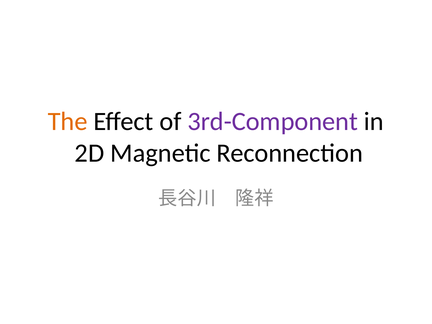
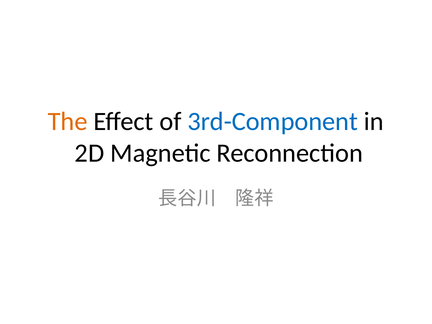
3rd-Component colour: purple -> blue (273, 121)
